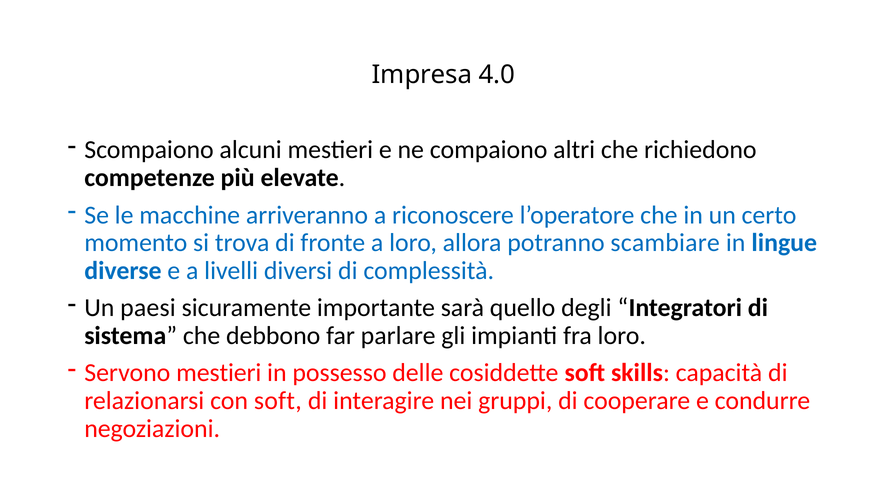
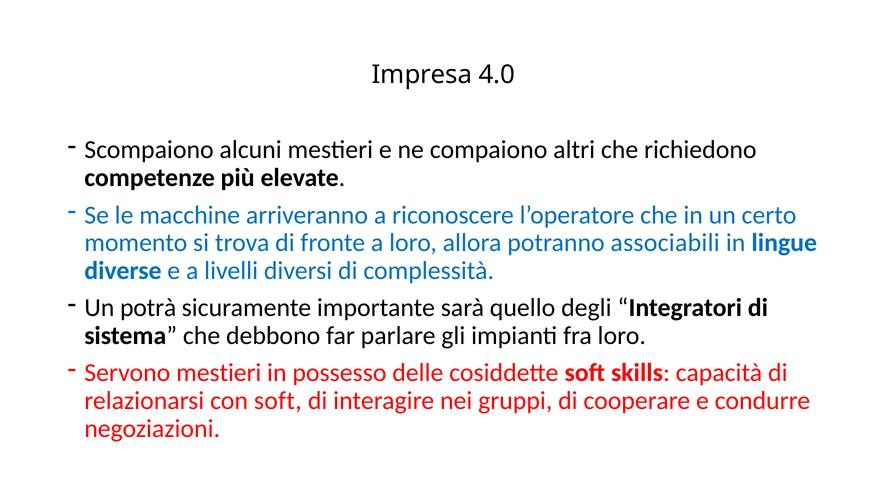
scambiare: scambiare -> associabili (665, 243)
paesi: paesi -> potrà (148, 308)
